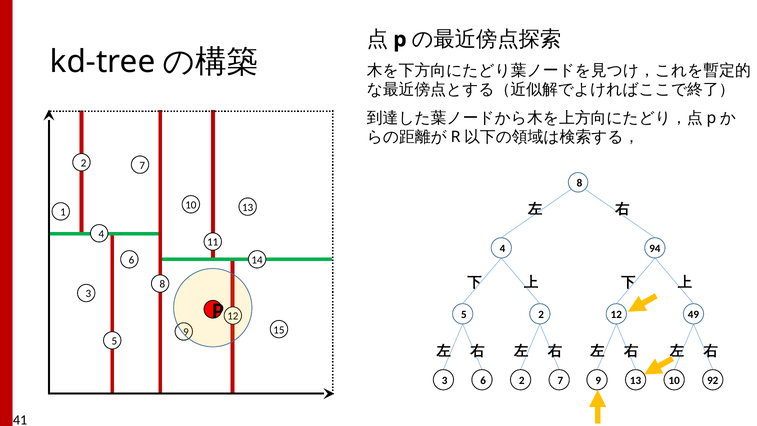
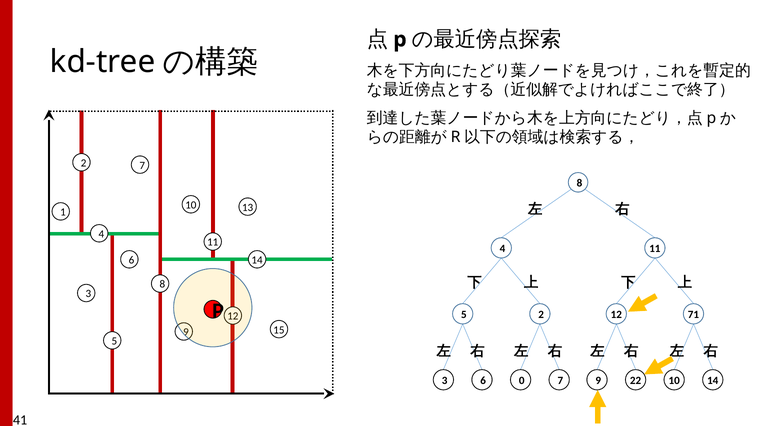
4 94: 94 -> 11 (655, 249)
49: 49 -> 71 (693, 314)
6 2: 2 -> 0 (522, 380)
9 13: 13 -> 22 (636, 380)
10 92: 92 -> 14 (713, 380)
